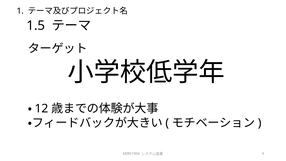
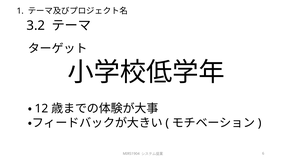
1.5: 1.5 -> 3.2 (36, 26)
